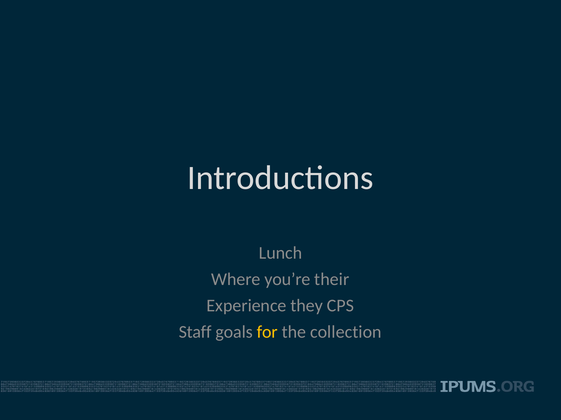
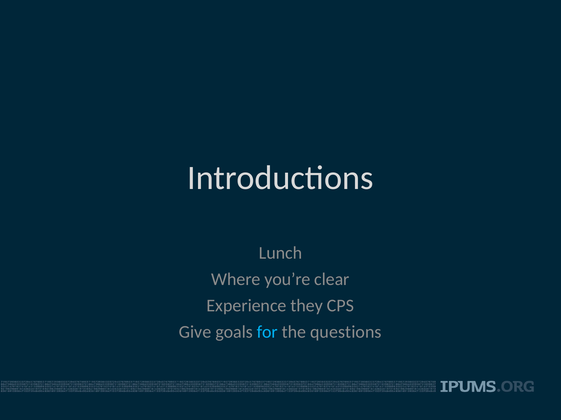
their: their -> clear (332, 280)
Staff: Staff -> Give (195, 333)
for colour: yellow -> light blue (267, 333)
collection: collection -> questions (346, 333)
